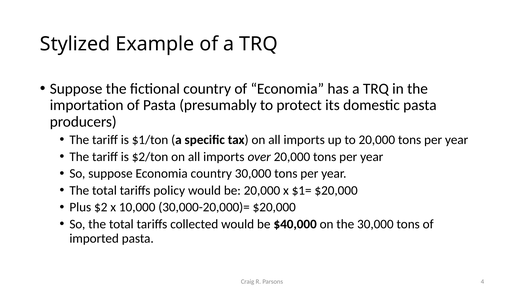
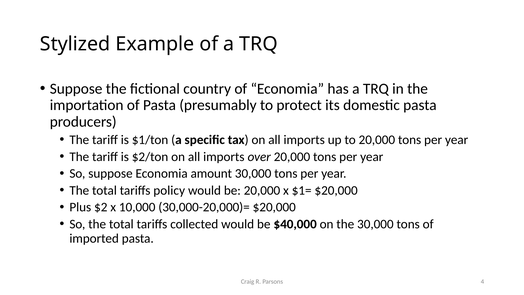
Economia country: country -> amount (211, 173)
